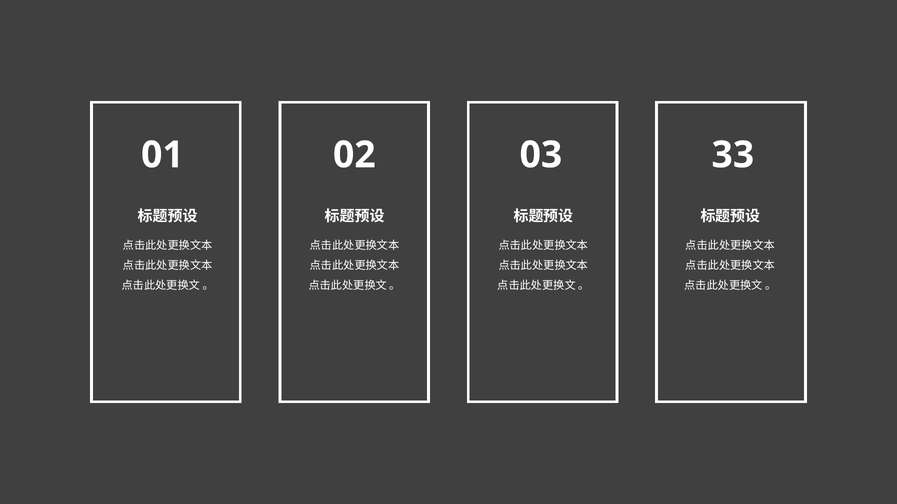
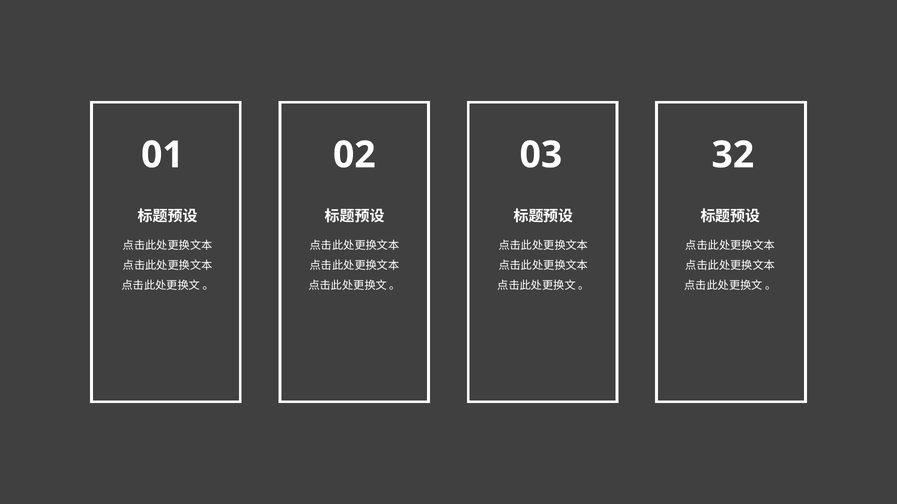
33: 33 -> 32 (733, 155)
